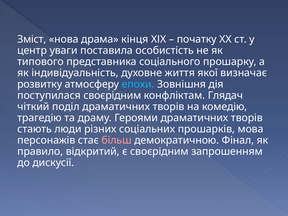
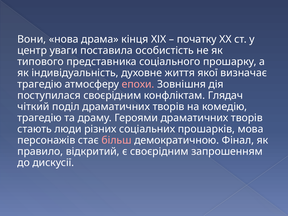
Зміст: Зміст -> Вони (32, 39)
розвитку: розвитку -> трагедію (40, 84)
епохи colour: light blue -> pink (138, 84)
